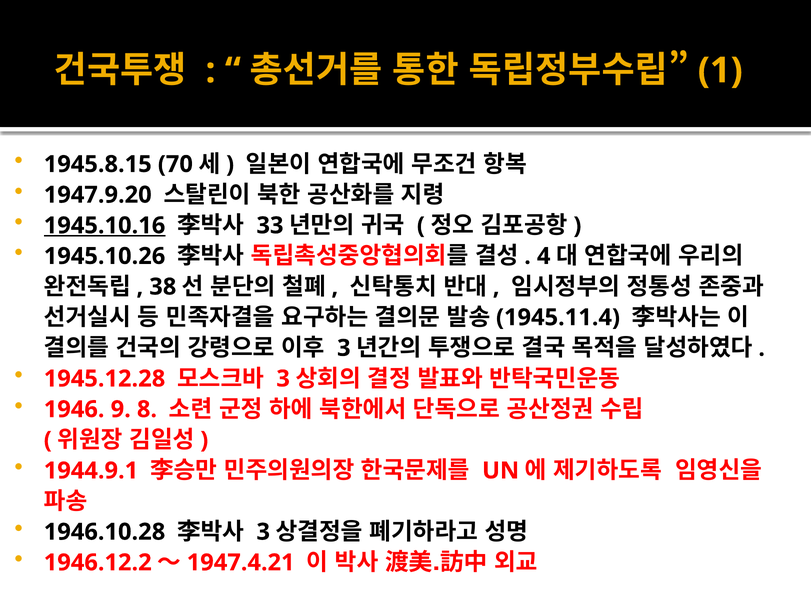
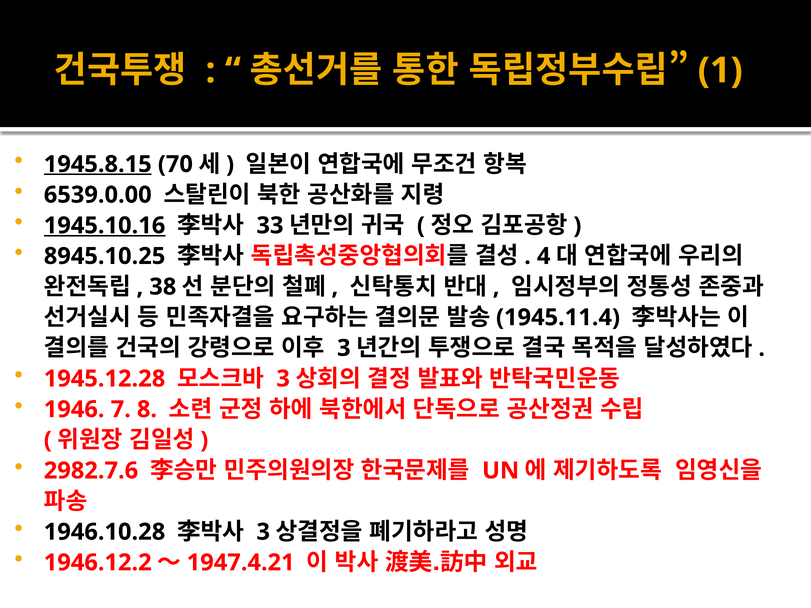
1945.8.15 underline: none -> present (98, 164)
1947.9.20: 1947.9.20 -> 6539.0.00 (98, 195)
1945.10.26: 1945.10.26 -> 8945.10.25 (105, 256)
9: 9 -> 7 (121, 410)
1944.9.1: 1944.9.1 -> 2982.7.6 (91, 471)
